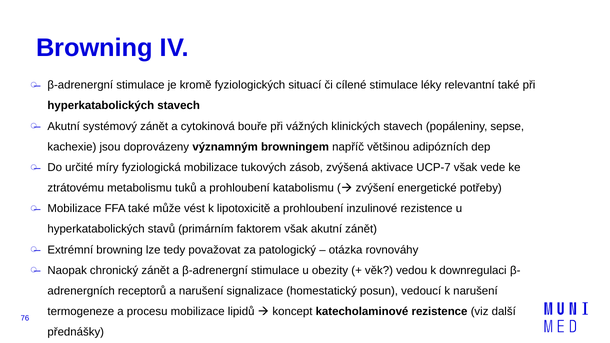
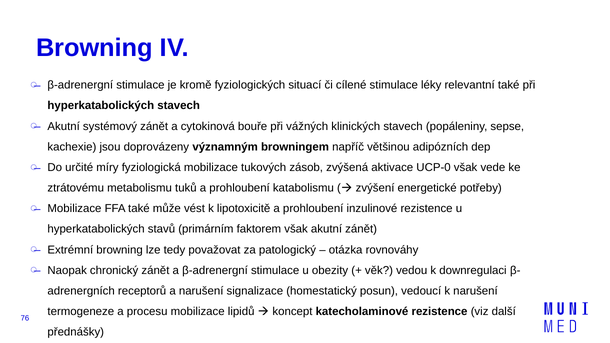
UCP-7: UCP-7 -> UCP-0 (434, 167)
